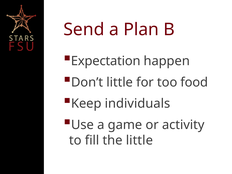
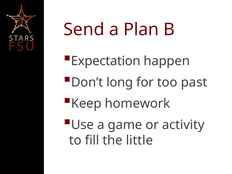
Don’t little: little -> long (120, 82)
food: food -> past (194, 82)
individuals: individuals -> homework (138, 104)
